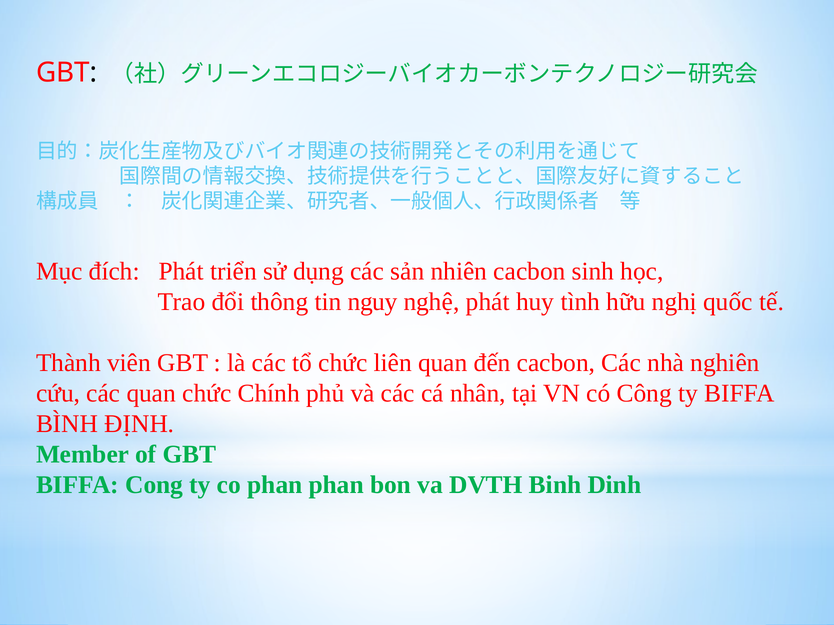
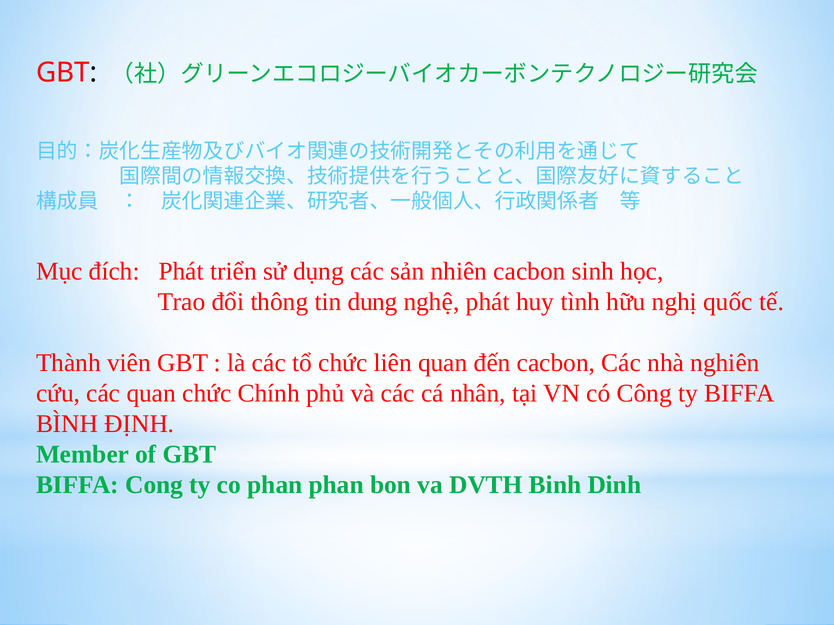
nguy: nguy -> dung (373, 302)
